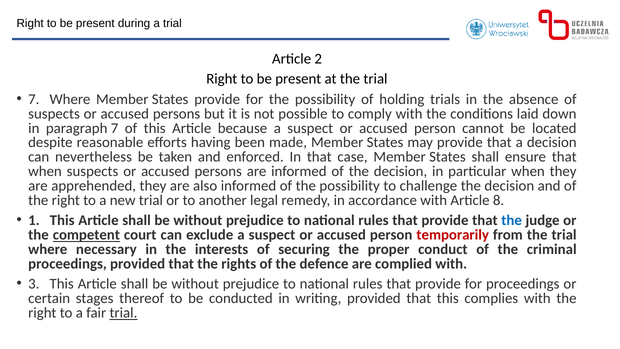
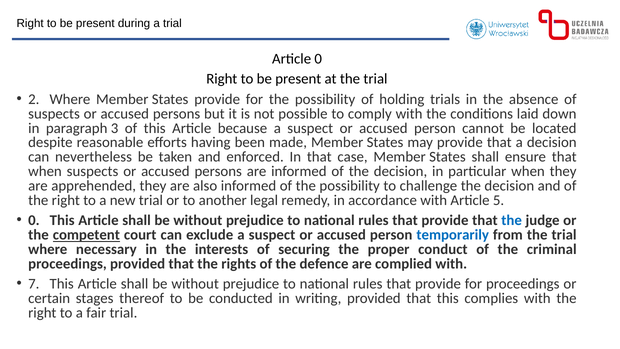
Article 2: 2 -> 0 (318, 59)
7: 7 -> 2 (34, 99)
paragraph 7: 7 -> 3 (115, 128)
8: 8 -> 5 (499, 200)
1: 1 -> 0 (34, 220)
temporarily colour: red -> blue (453, 235)
3: 3 -> 7 (34, 284)
trial underline: present -> none (123, 313)
